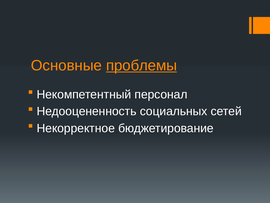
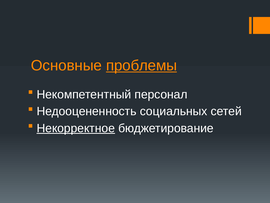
Некорректное underline: none -> present (76, 128)
